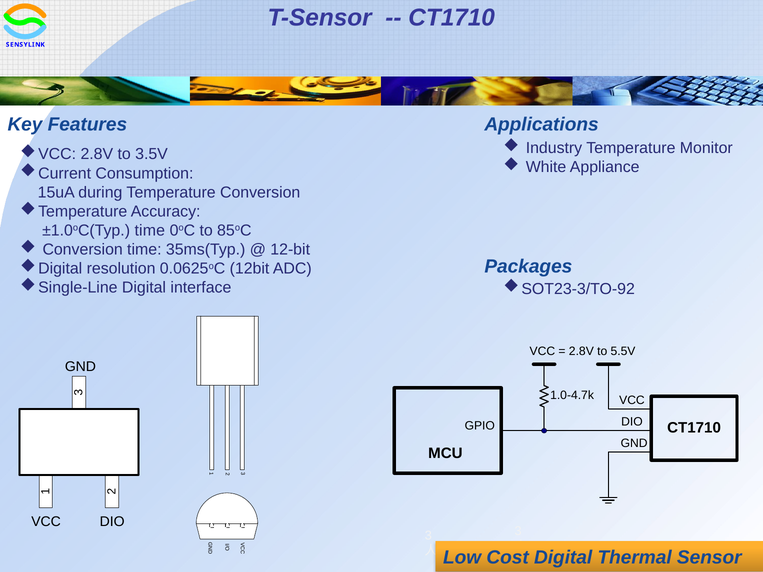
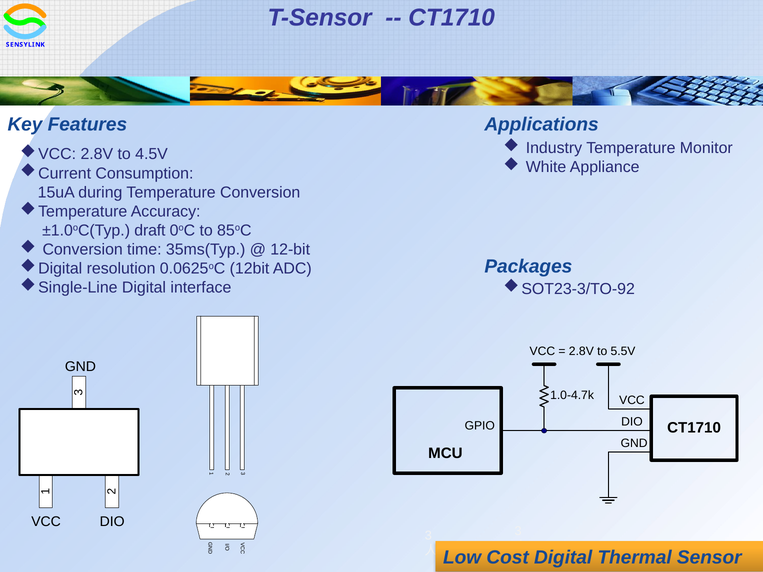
3.5V: 3.5V -> 4.5V (152, 154)
±1.0oC(Typ time: time -> draft (150, 231)
